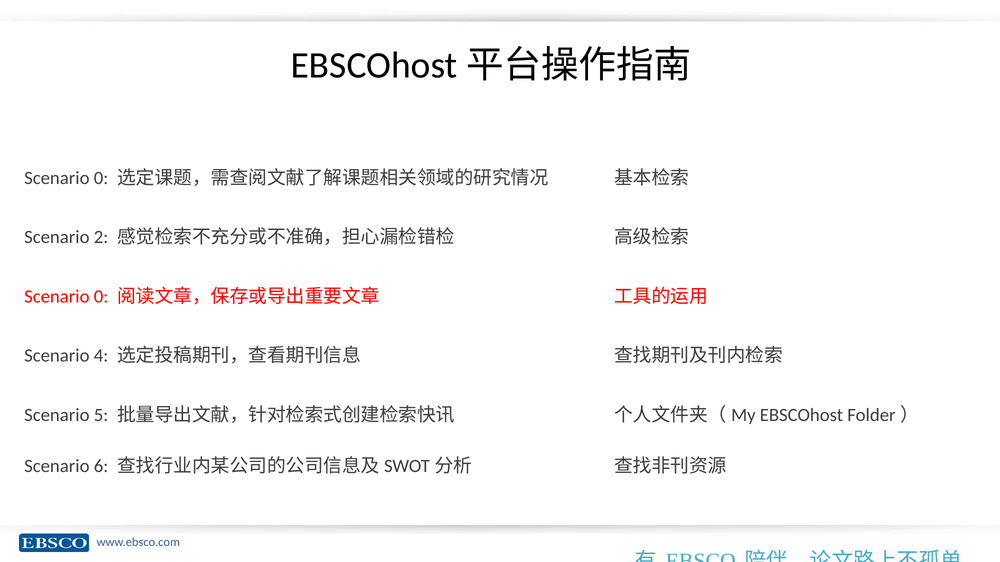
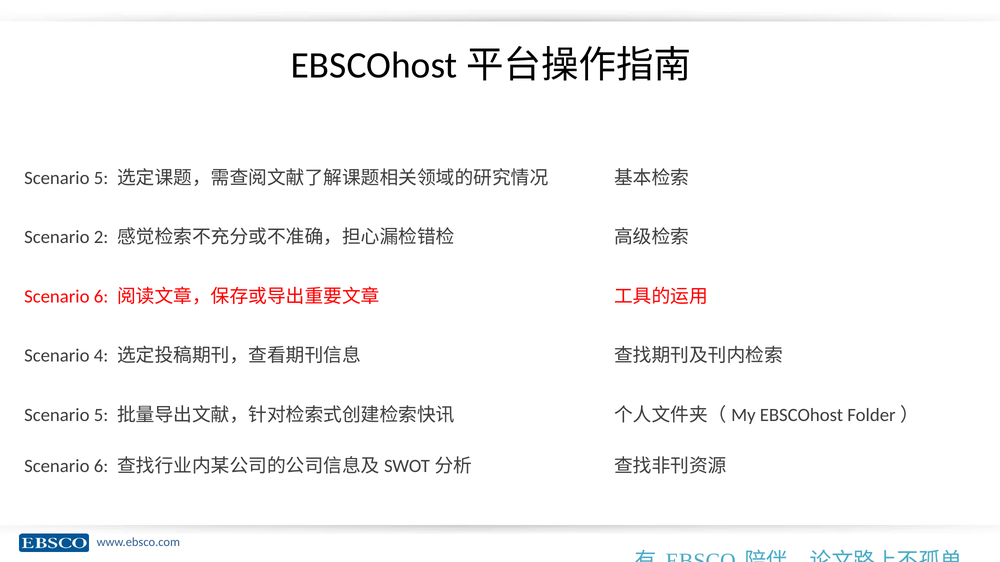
0: 0 -> 5 (101, 178)
0: 0 -> 6 (101, 297)
